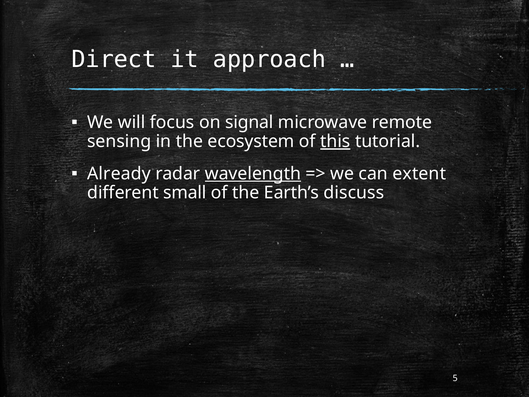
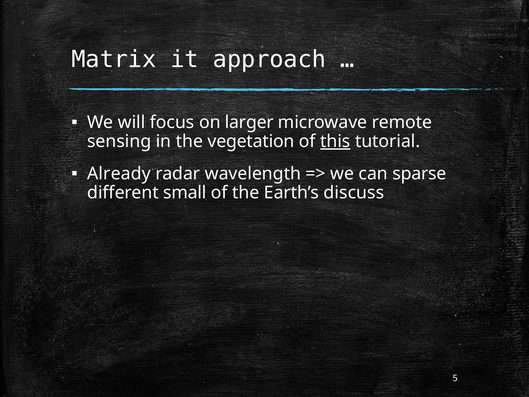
Direct: Direct -> Matrix (114, 59)
signal: signal -> larger (249, 122)
ecosystem: ecosystem -> vegetation (251, 141)
wavelength underline: present -> none (253, 174)
extent: extent -> sparse (419, 174)
